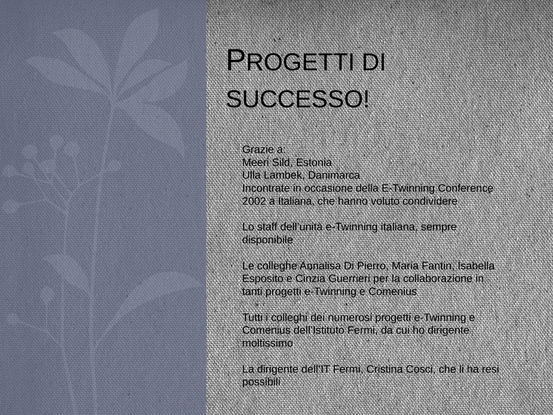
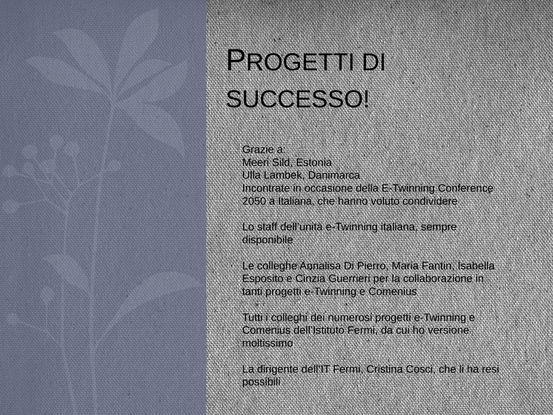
2002: 2002 -> 2050 (254, 201)
ho dirigente: dirigente -> versione (449, 330)
